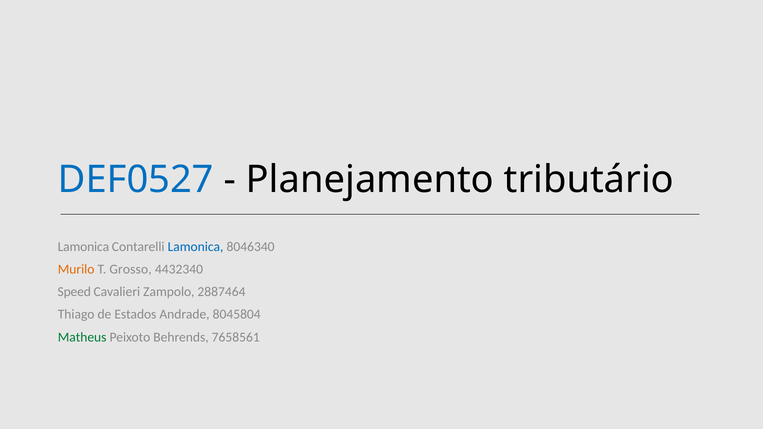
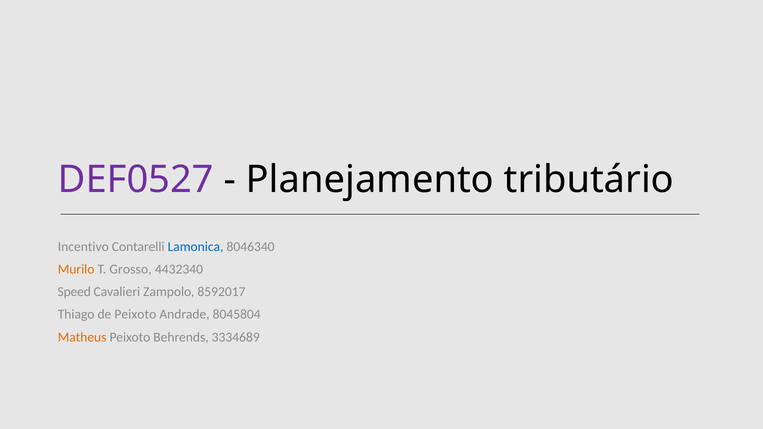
DEF0527 colour: blue -> purple (136, 180)
Lamonica: Lamonica -> Incentivo (83, 247)
2887464: 2887464 -> 8592017 (221, 292)
de Estados: Estados -> Peixoto (135, 315)
Matheus colour: green -> orange (82, 337)
7658561: 7658561 -> 3334689 (236, 337)
